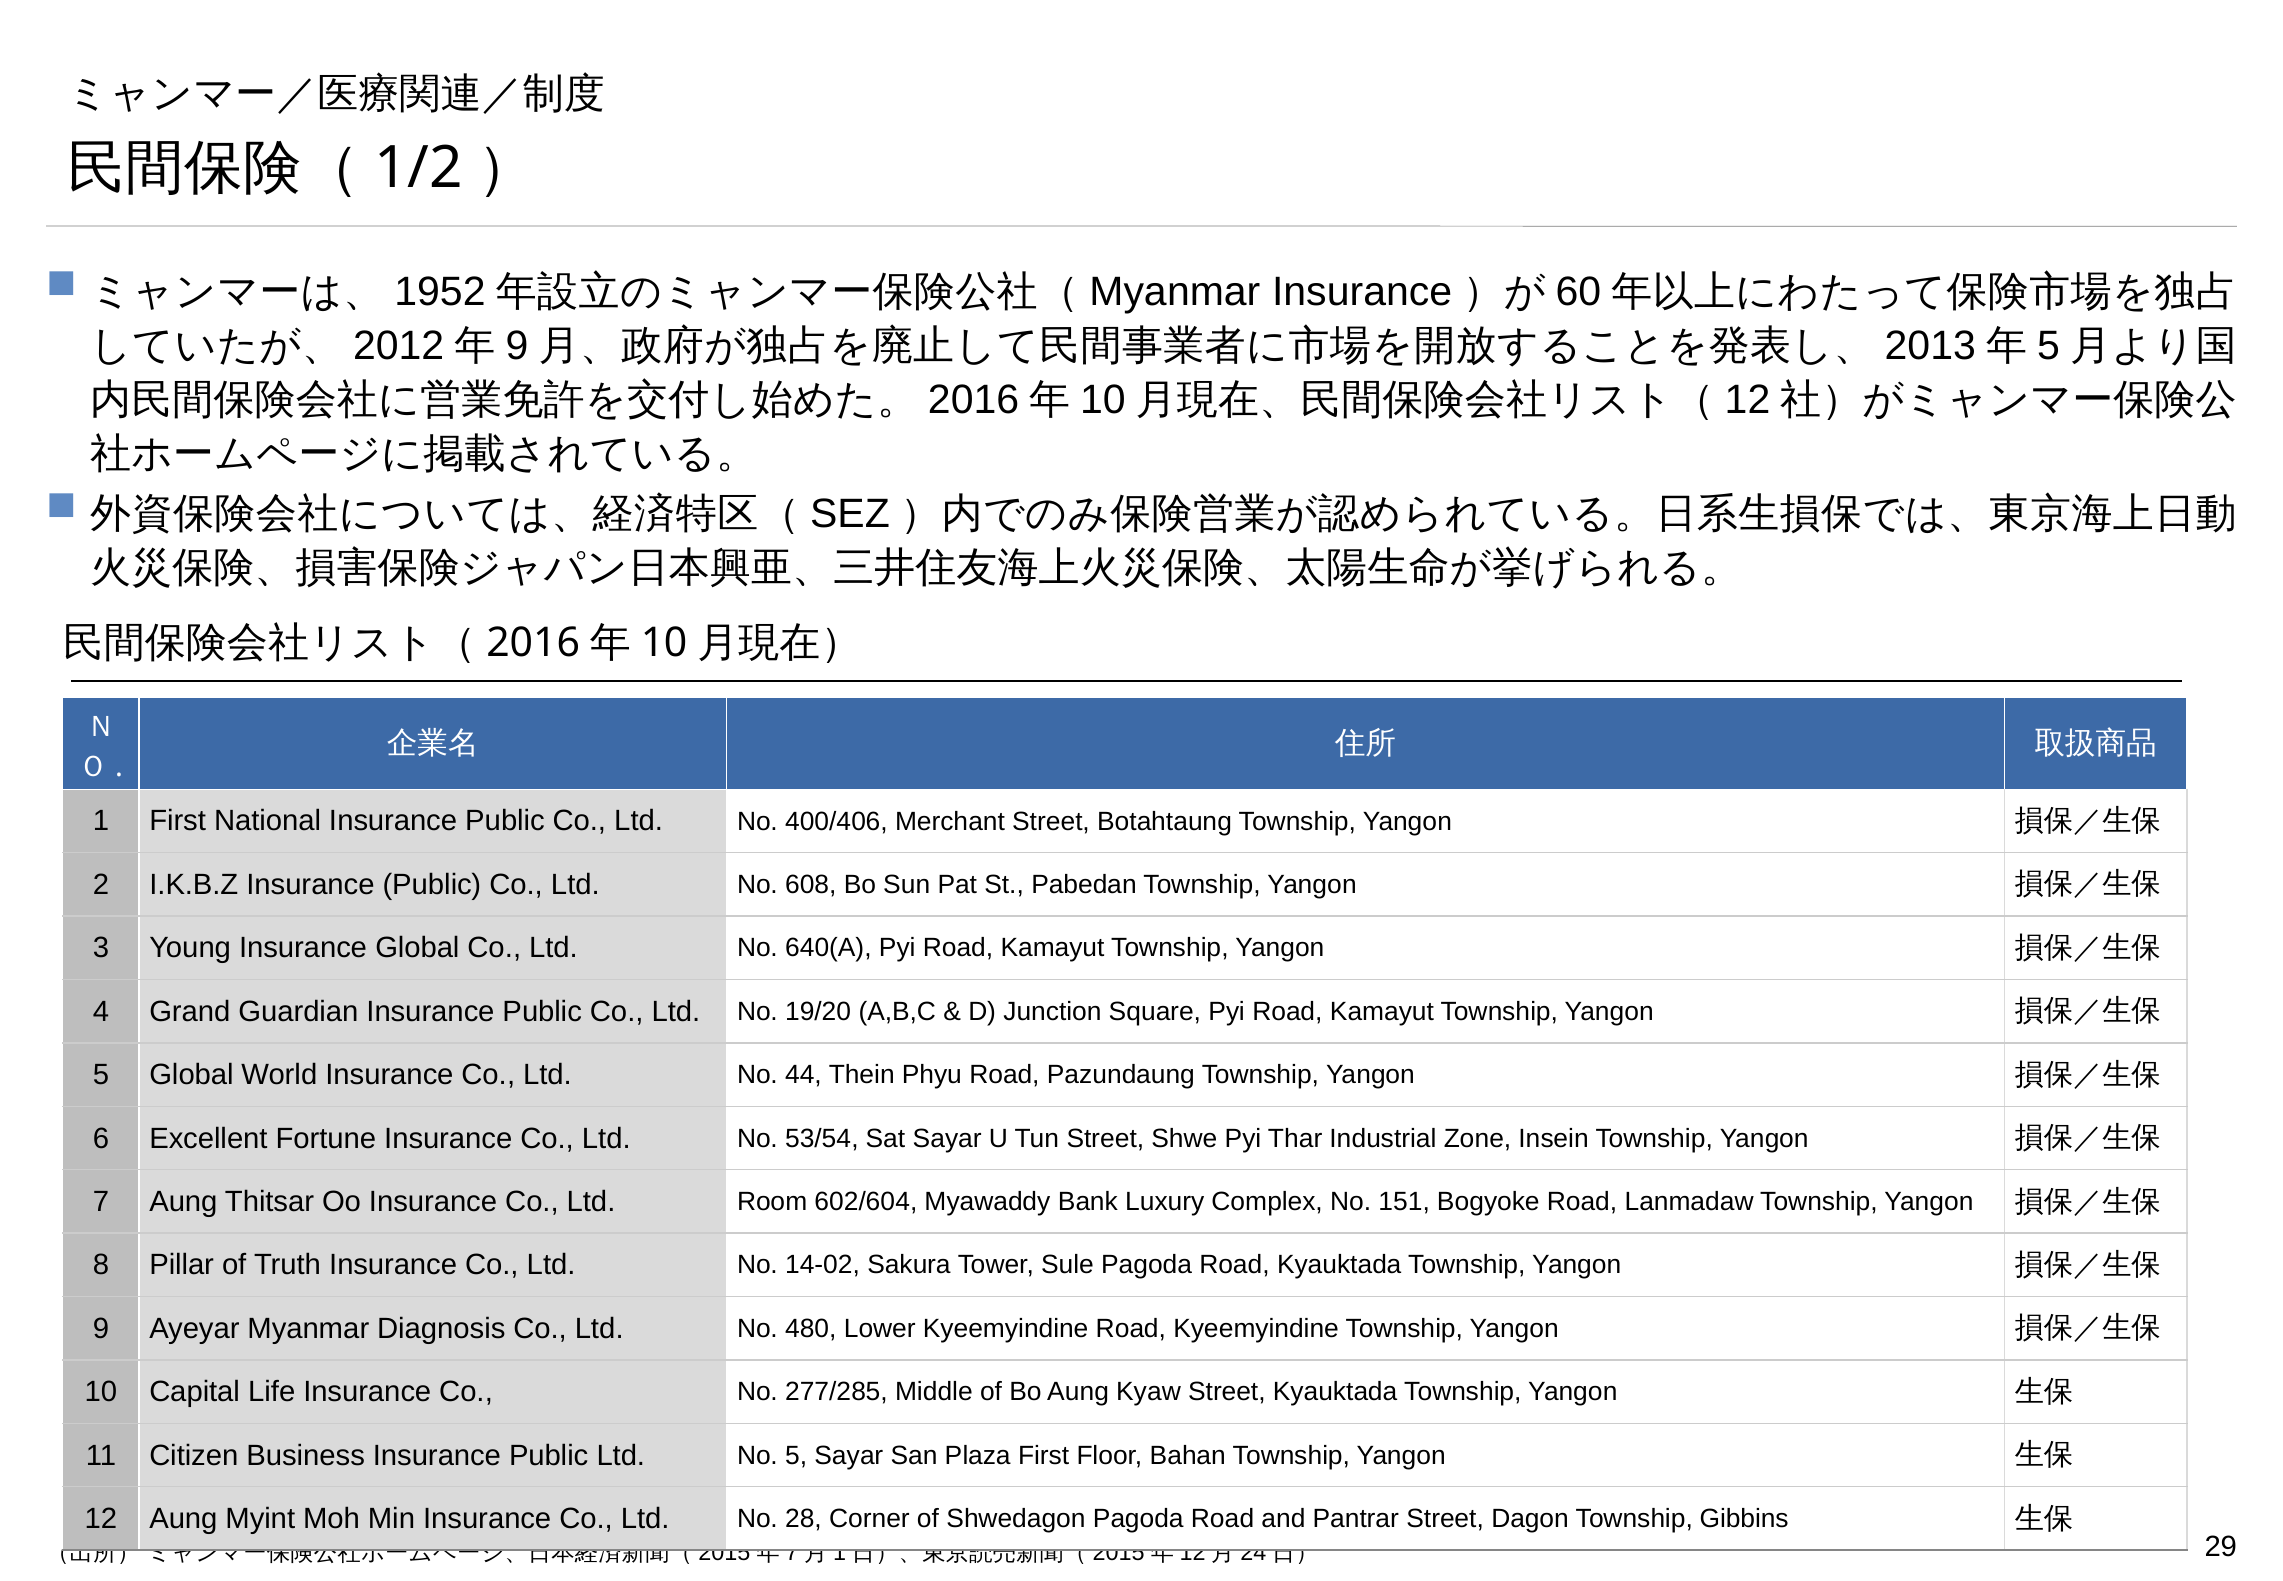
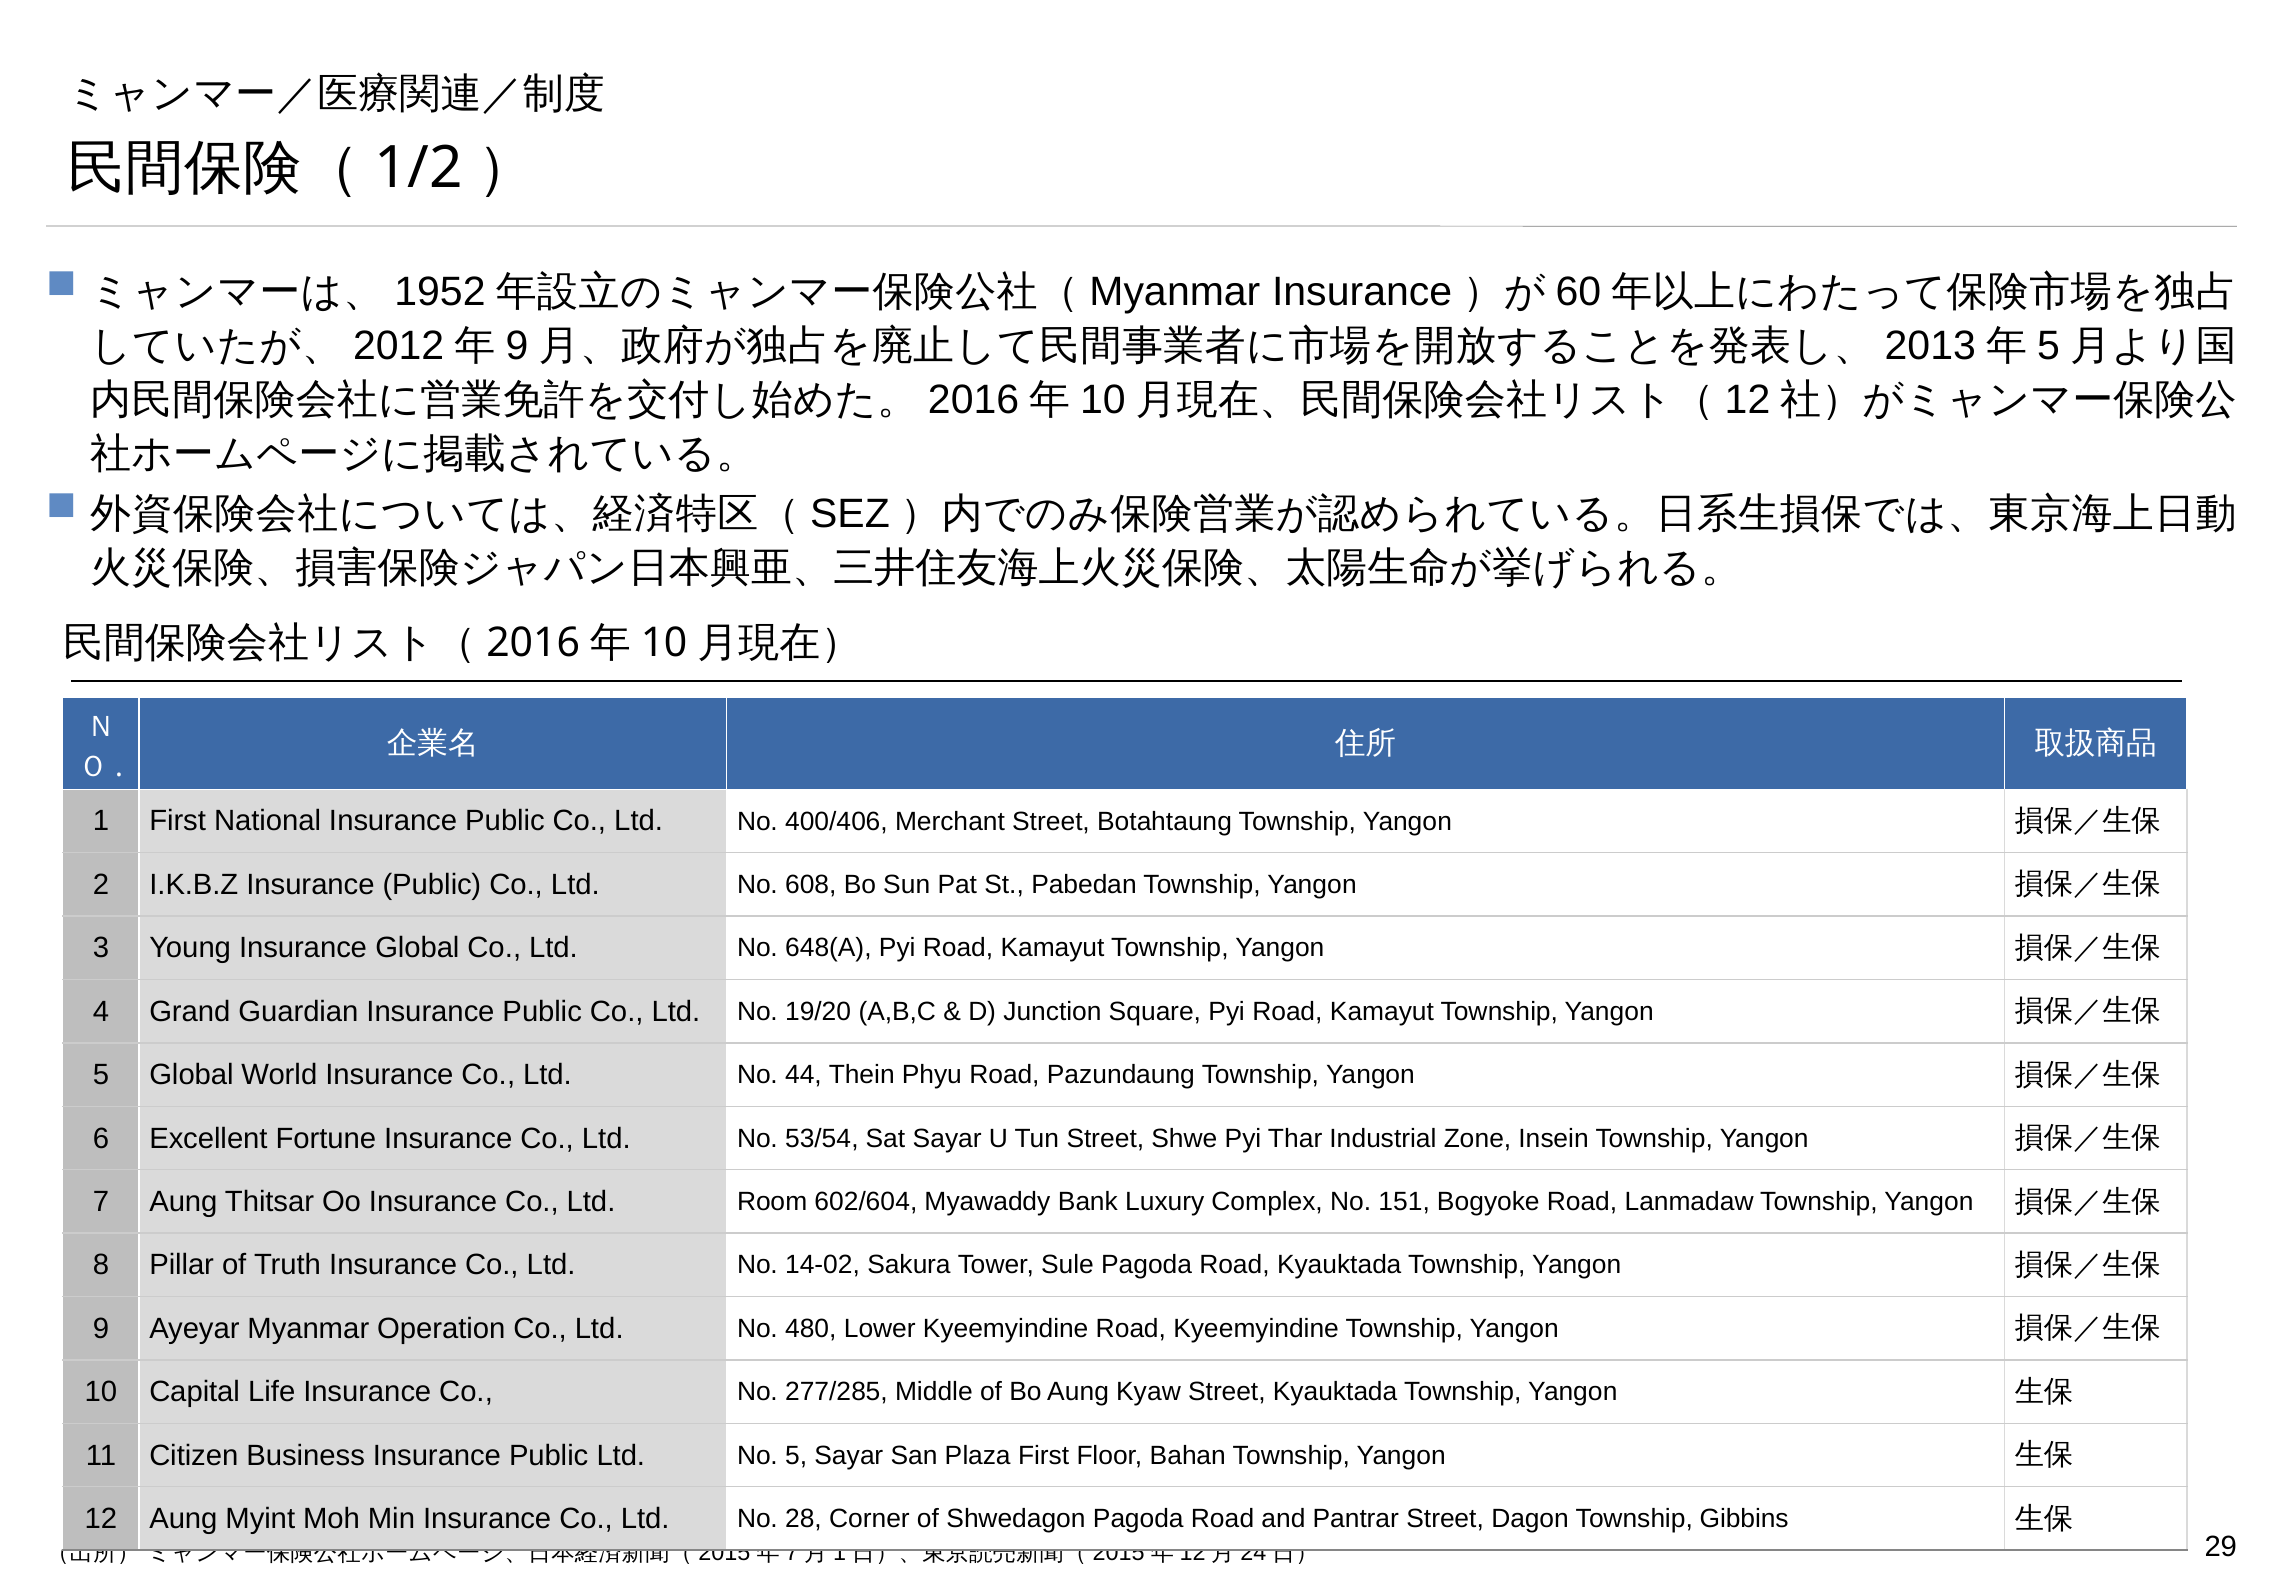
640(A: 640(A -> 648(A (828, 948)
Diagnosis: Diagnosis -> Operation (441, 1328)
